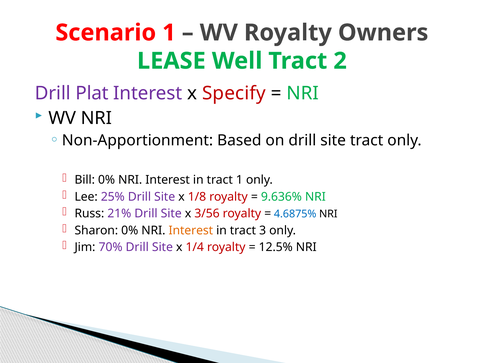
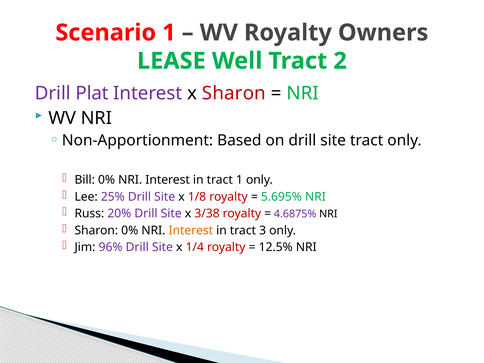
x Specify: Specify -> Sharon (234, 93)
9.636%: 9.636% -> 5.695% (281, 197)
21%: 21% -> 20% (119, 214)
3/56: 3/56 -> 3/38 (207, 214)
4.6875% colour: blue -> purple (295, 214)
70%: 70% -> 96% (111, 247)
